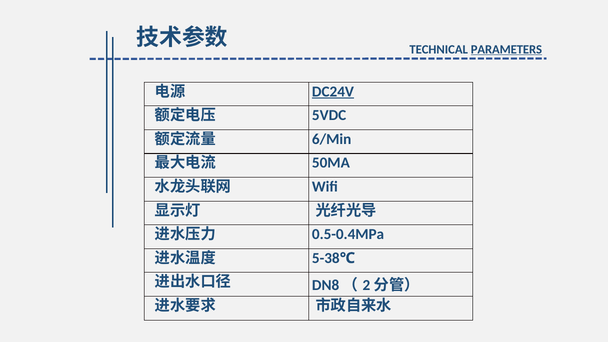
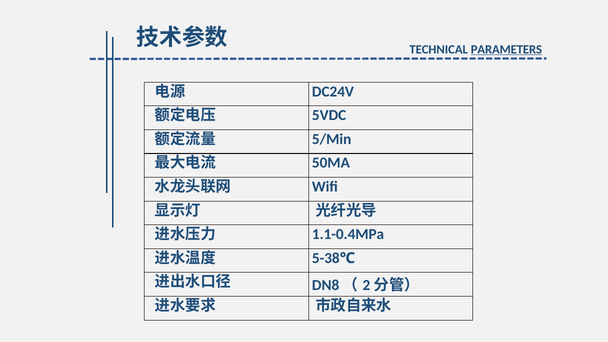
DC24V underline: present -> none (333, 91)
6/Min: 6/Min -> 5/Min (332, 139)
0.5-0.4MPa: 0.5-0.4MPa -> 1.1-0.4MPa (348, 234)
